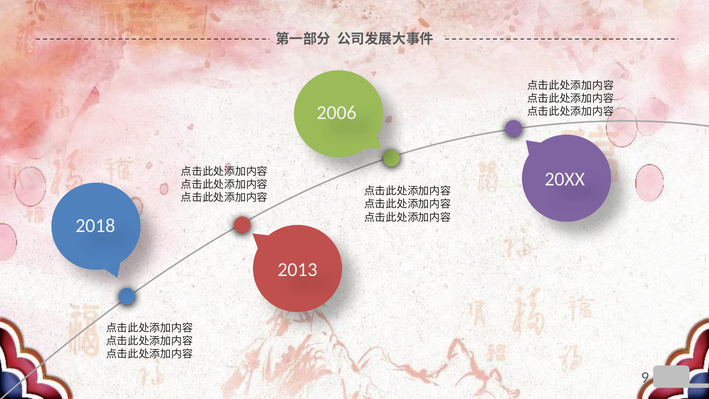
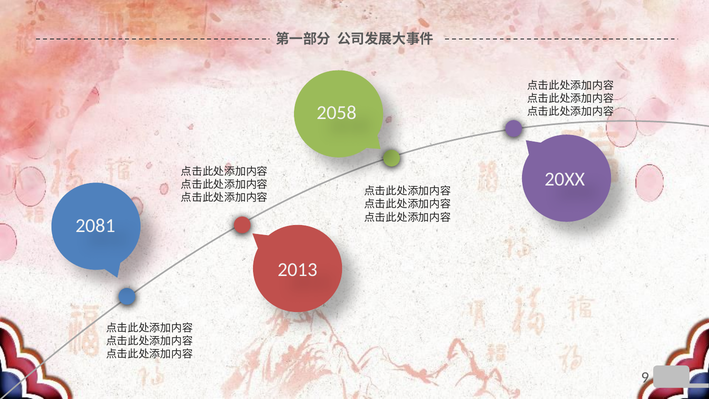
2006: 2006 -> 2058 (337, 113)
2018: 2018 -> 2081 (95, 225)
